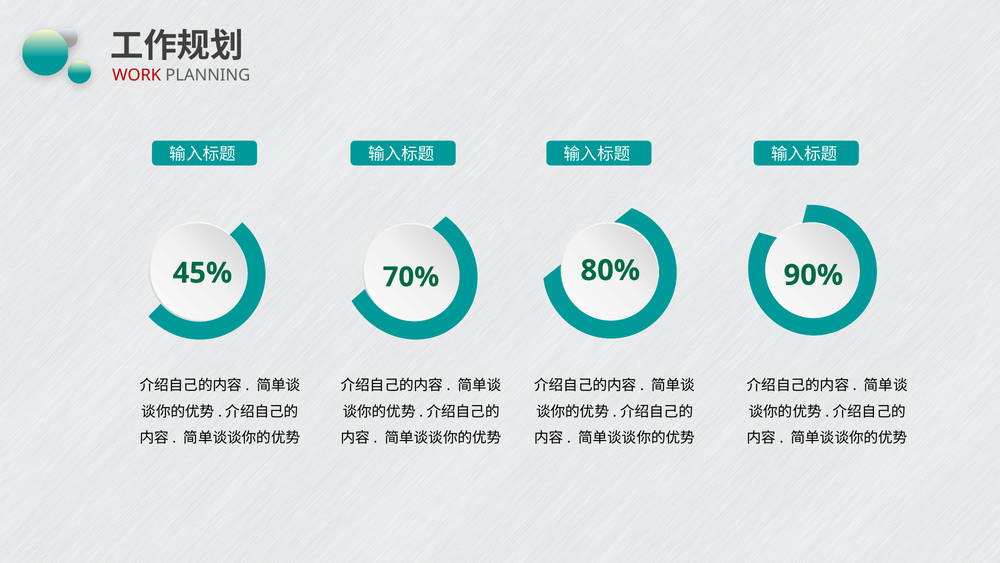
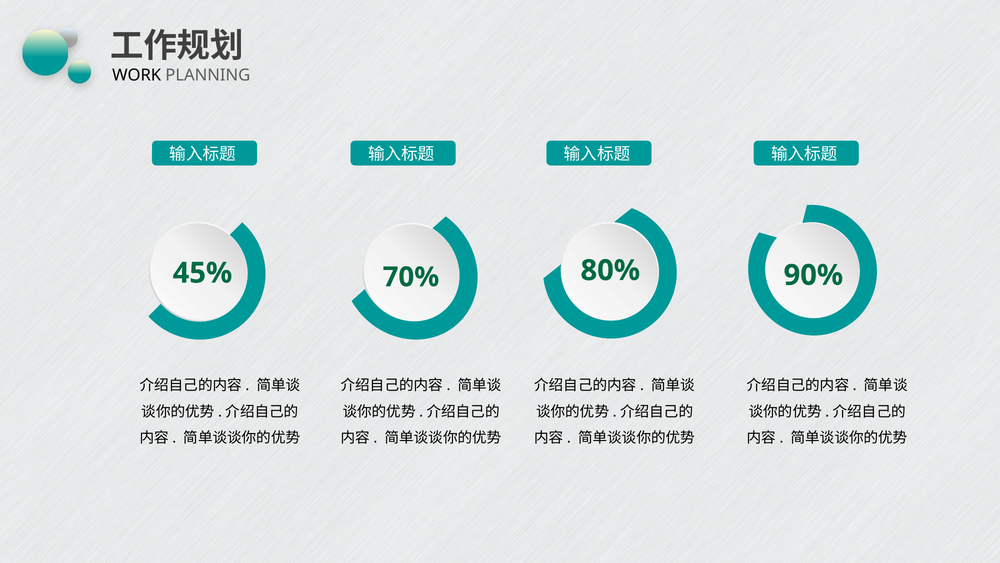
WORK colour: red -> black (137, 75)
